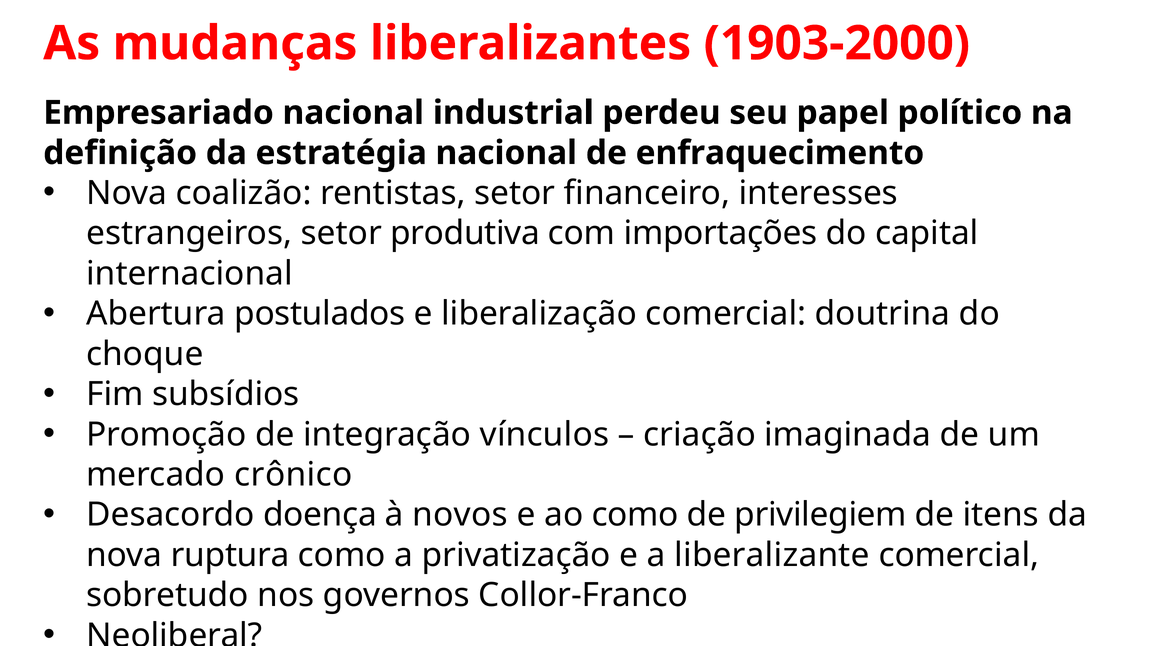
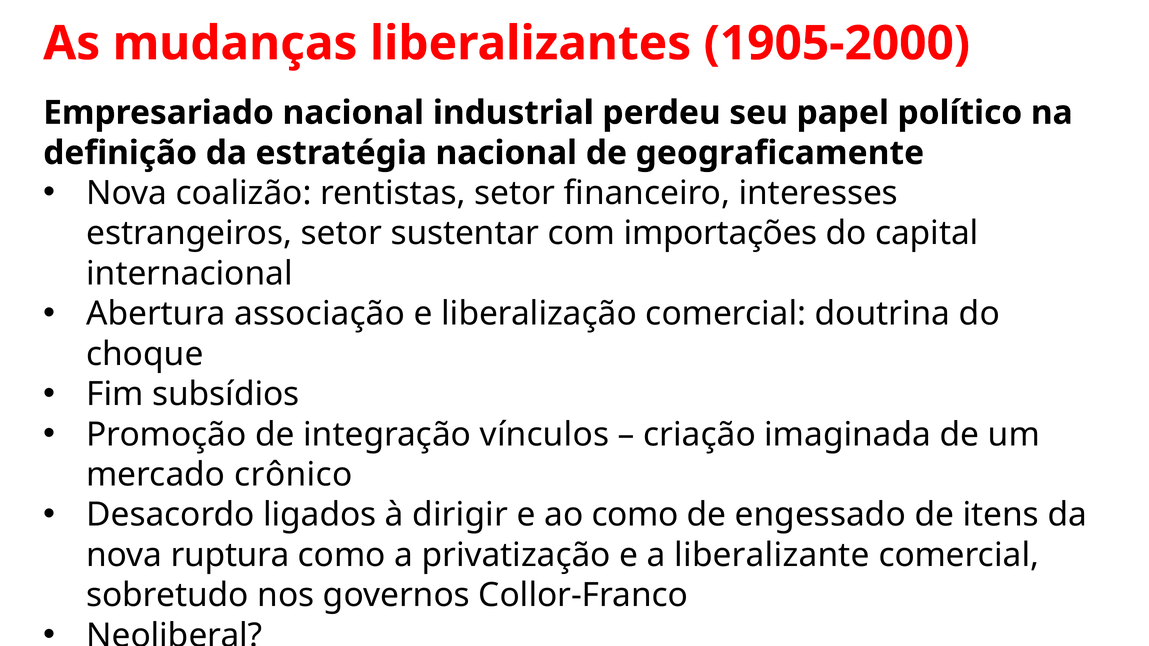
1903-2000: 1903-2000 -> 1905-2000 (837, 44)
enfraquecimento: enfraquecimento -> geograficamente (780, 153)
produtiva: produtiva -> sustentar (465, 234)
postulados: postulados -> associação (320, 314)
doença: doença -> ligados (320, 515)
novos: novos -> dirigir (460, 515)
privilegiem: privilegiem -> engessado (820, 515)
